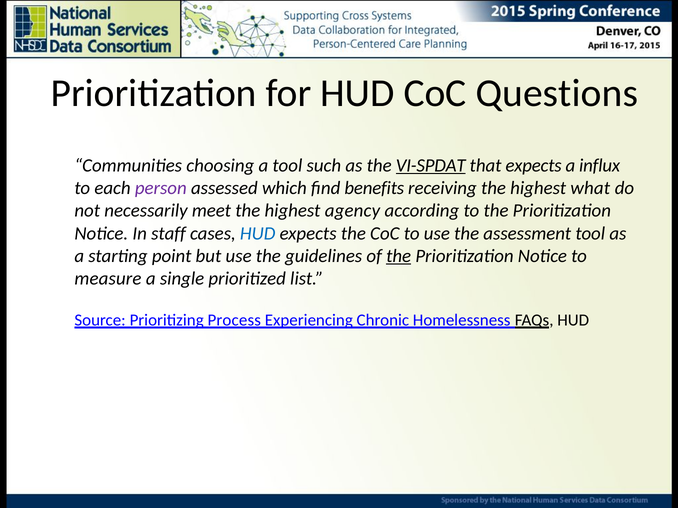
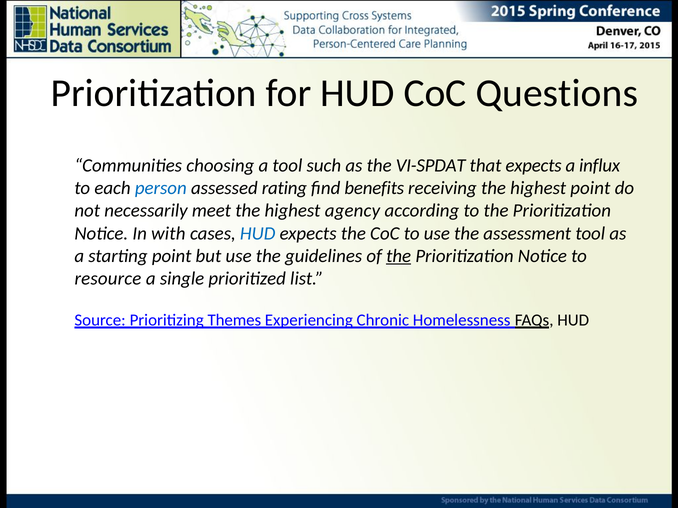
VI-SPDAT underline: present -> none (431, 166)
person colour: purple -> blue (161, 188)
which: which -> rating (284, 188)
highest what: what -> point (590, 188)
staff: staff -> with (168, 234)
measure: measure -> resource (108, 279)
Process: Process -> Themes (234, 320)
